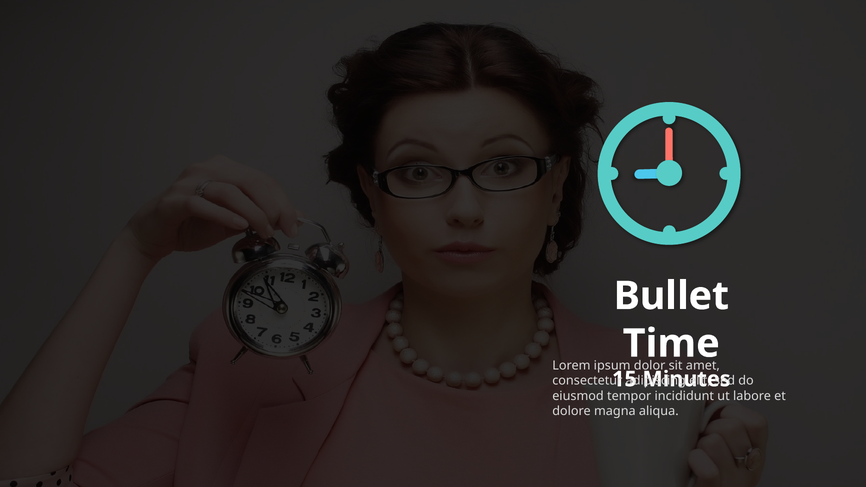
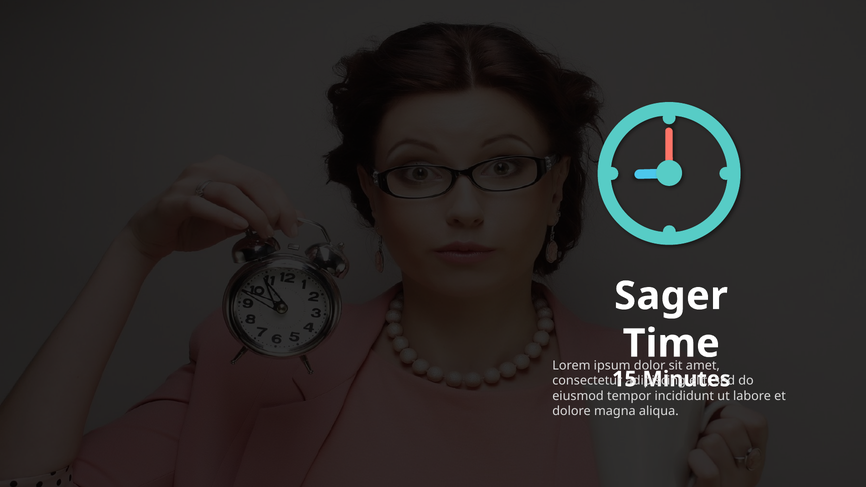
Bullet: Bullet -> Sager (671, 296)
